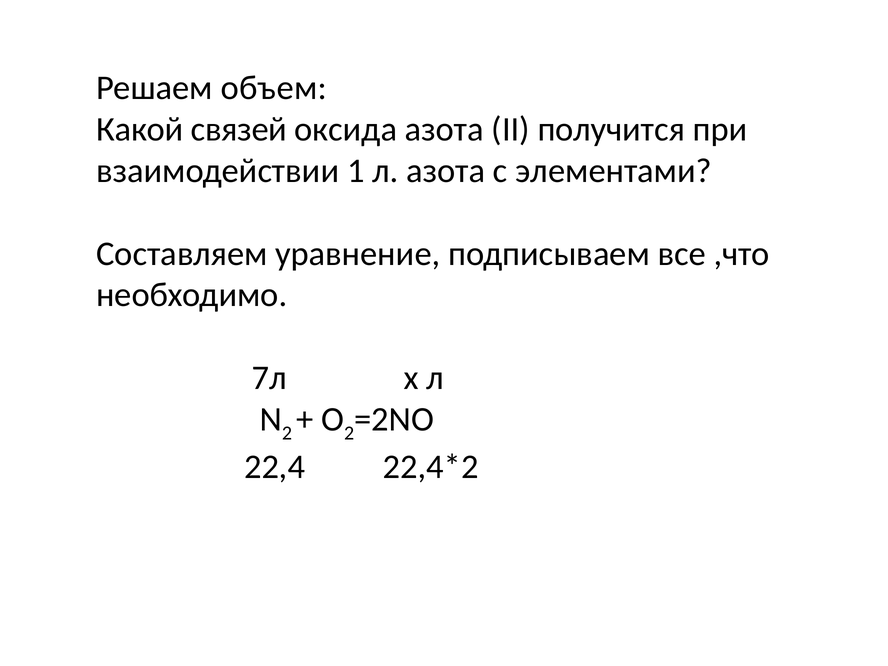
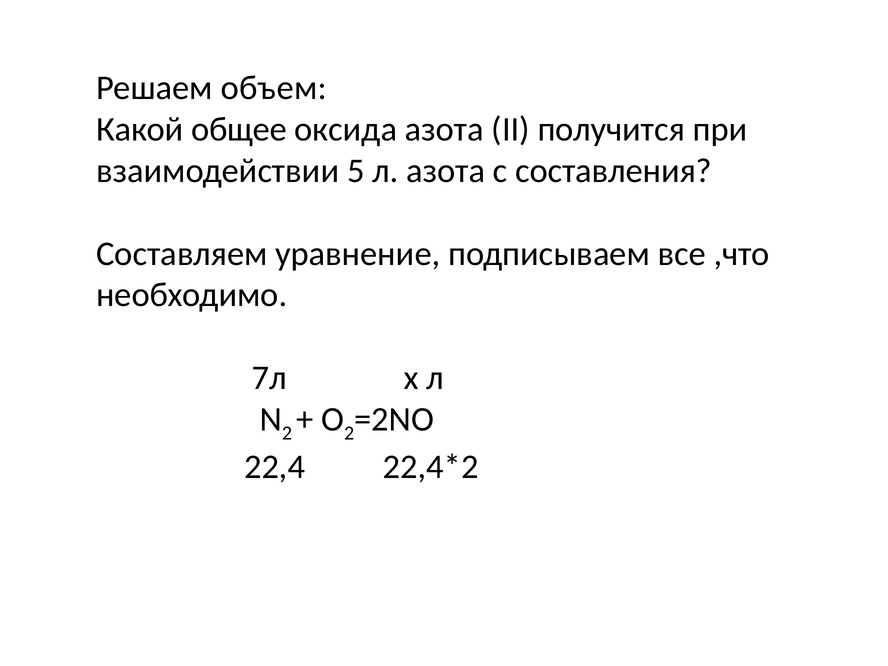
связей: связей -> общее (239, 129)
1: 1 -> 5 (356, 171)
элементами: элементами -> составления (614, 171)
